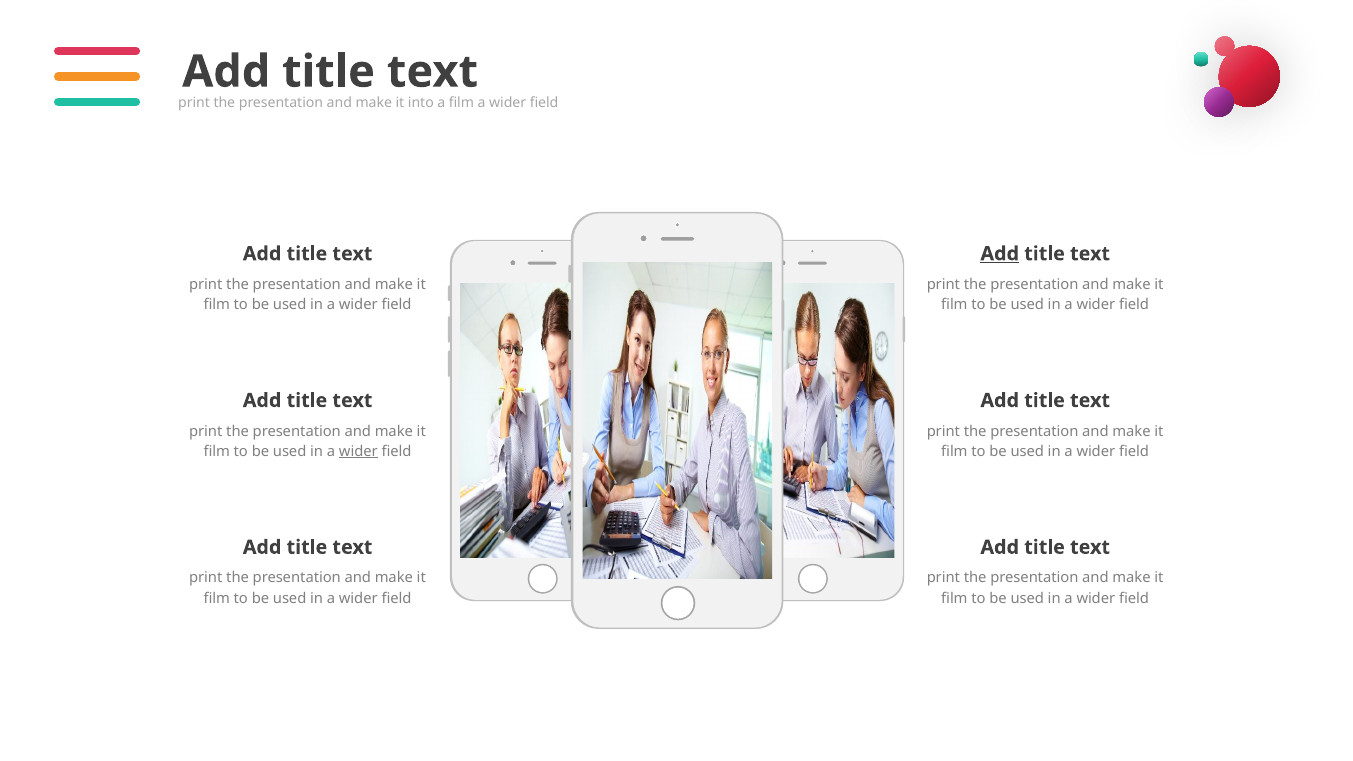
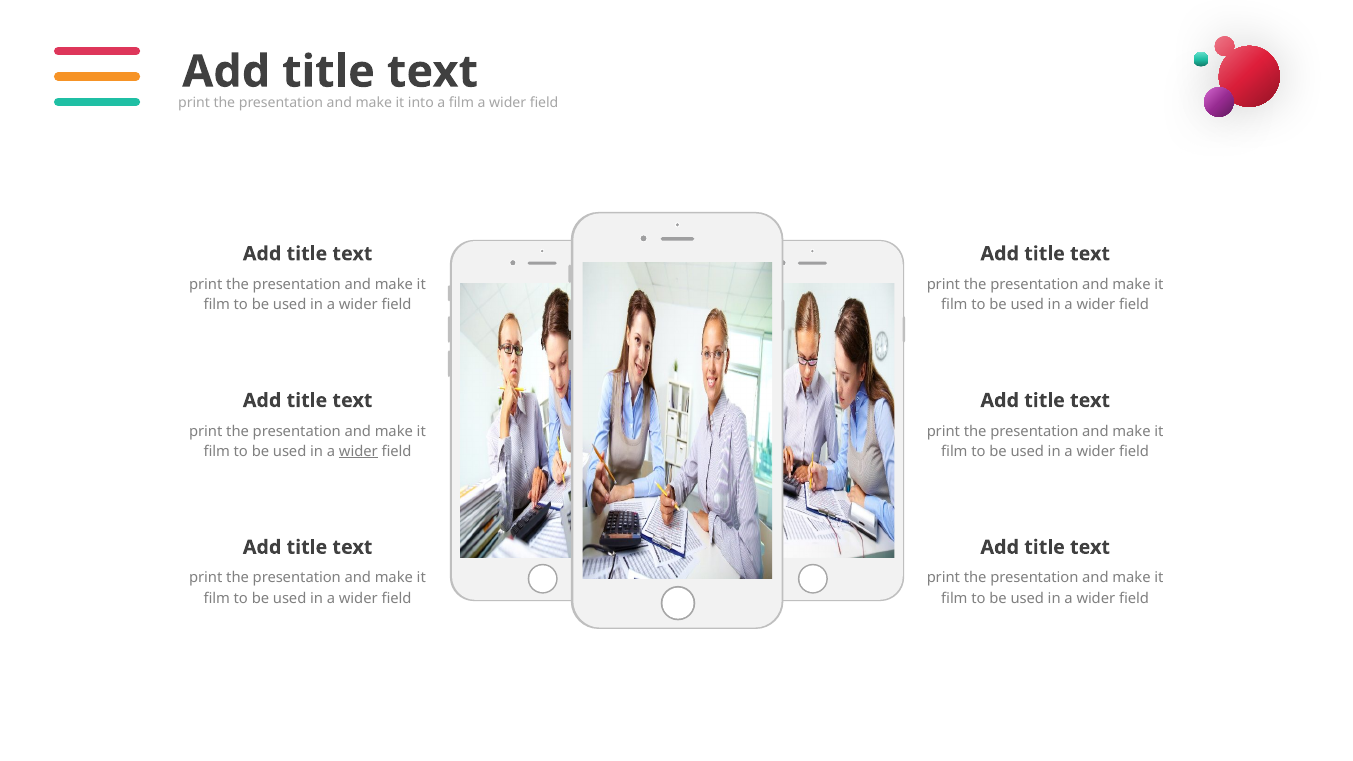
Add underline: present -> none (1000, 254)
